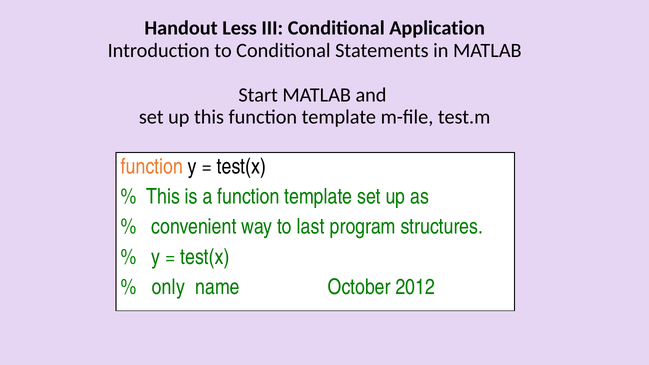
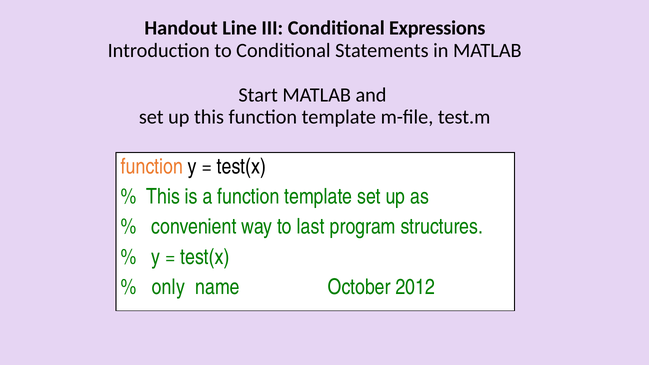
Less: Less -> Line (240, 28)
Application: Application -> Expressions (437, 28)
